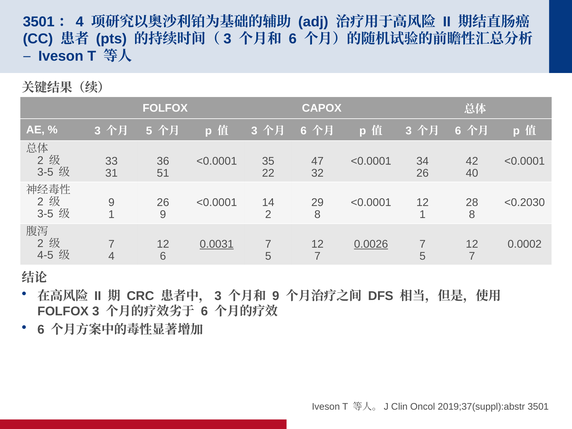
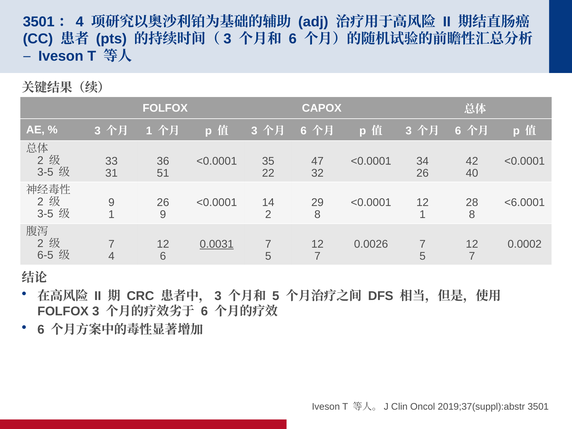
5: 5 -> 1 (149, 131)
<0.2030: <0.2030 -> <6.0001 (525, 203)
0.0026 underline: present -> none (371, 244)
4-5: 4-5 -> 6-5 (45, 255)
9: 9 -> 5 (276, 296)
